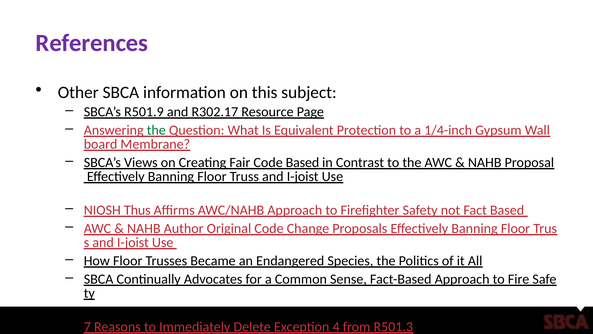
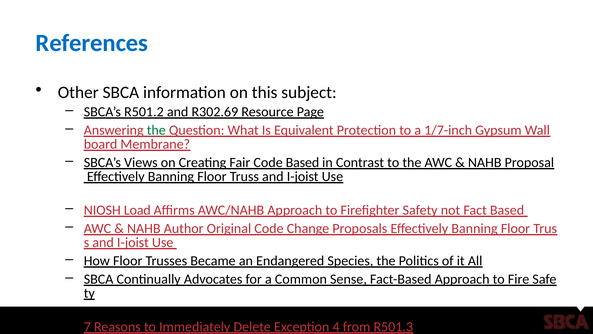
References colour: purple -> blue (92, 43)
R501.9: R501.9 -> R501.2 (144, 112)
R302.17: R302.17 -> R302.69 (215, 112)
1/4-inch: 1/4-inch -> 1/7-inch (448, 130)
Thus: Thus -> Load (137, 210)
